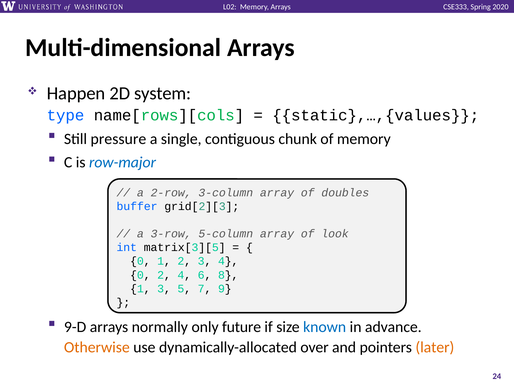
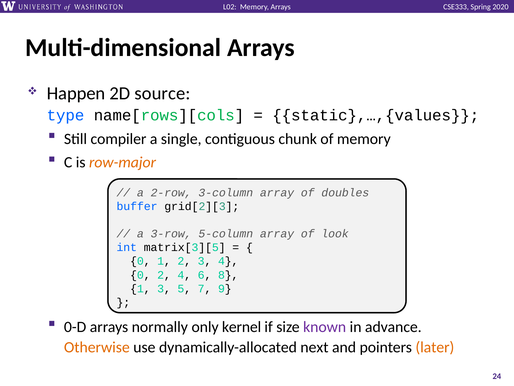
system: system -> source (162, 93)
pressure: pressure -> compiler (118, 139)
row-major colour: blue -> orange (123, 162)
9-D: 9-D -> 0-D (75, 326)
future: future -> kernel (242, 326)
known colour: blue -> purple (325, 326)
over: over -> next (314, 347)
